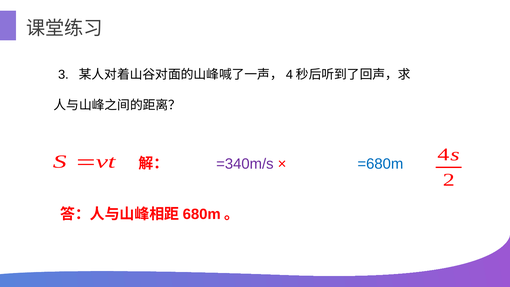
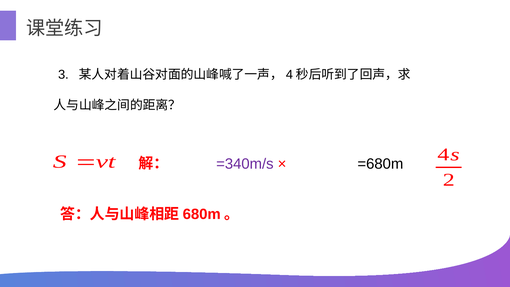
=680m colour: blue -> black (380, 164)
